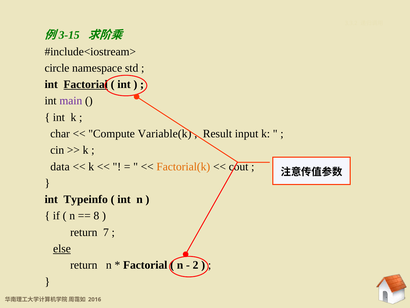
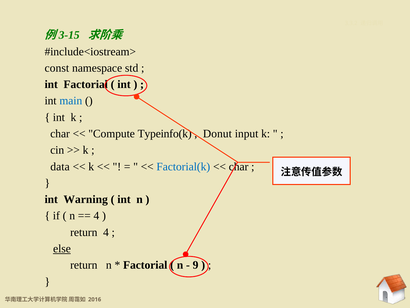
circle: circle -> const (57, 68)
Factorial underline: present -> none (86, 84)
main colour: purple -> blue (71, 101)
Variable(k: Variable(k -> Typeinfo(k (165, 134)
Result: Result -> Donut (217, 134)
Factorial(k colour: orange -> blue (183, 166)
cout: cout -> char (239, 166)
Typeinfo: Typeinfo -> Warning (86, 199)
8: 8 -> 4 (96, 216)
return 7: 7 -> 4 (106, 232)
2: 2 -> 9 (196, 265)
